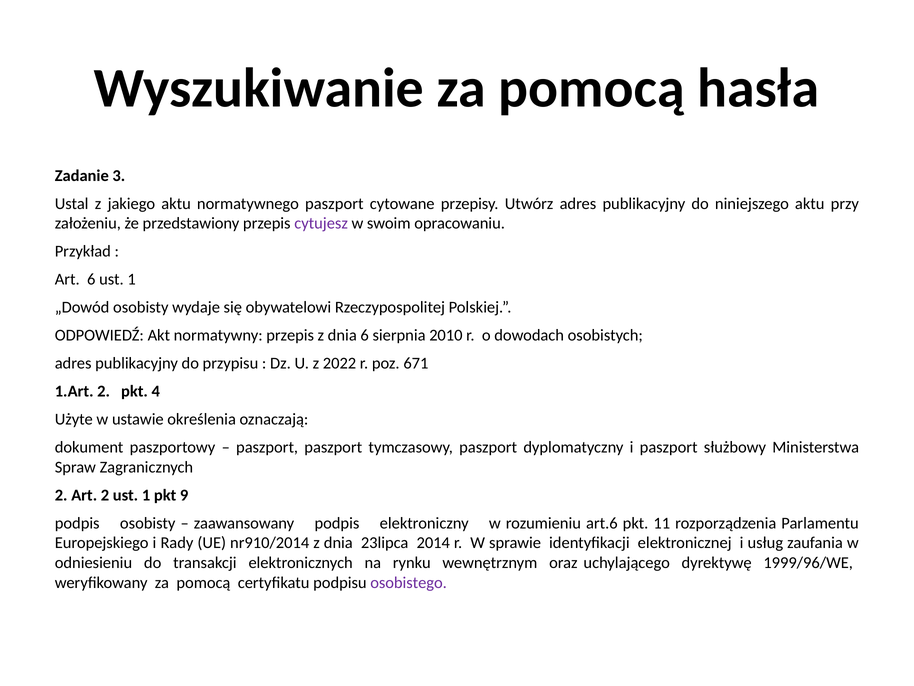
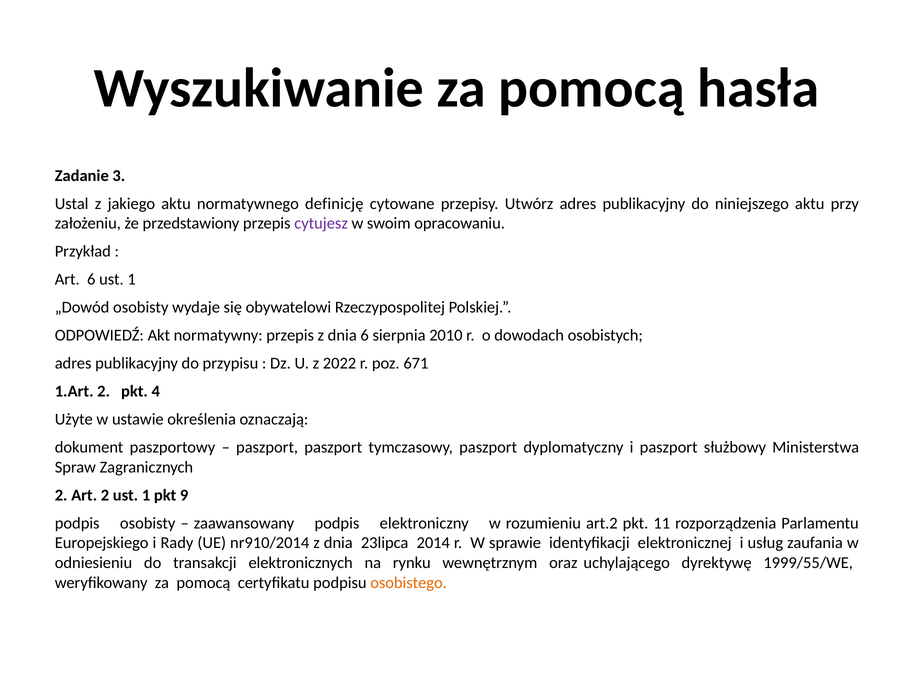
normatywnego paszport: paszport -> definicję (334, 204)
art.6: art.6 -> art.2 (602, 523)
1999/96/WE: 1999/96/WE -> 1999/55/WE (808, 562)
osobistego colour: purple -> orange (409, 582)
